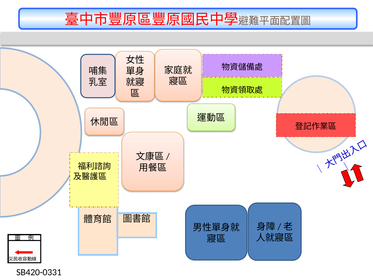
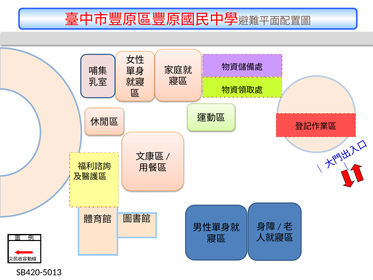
SB420-0331: SB420-0331 -> SB420-5013 (39, 272)
